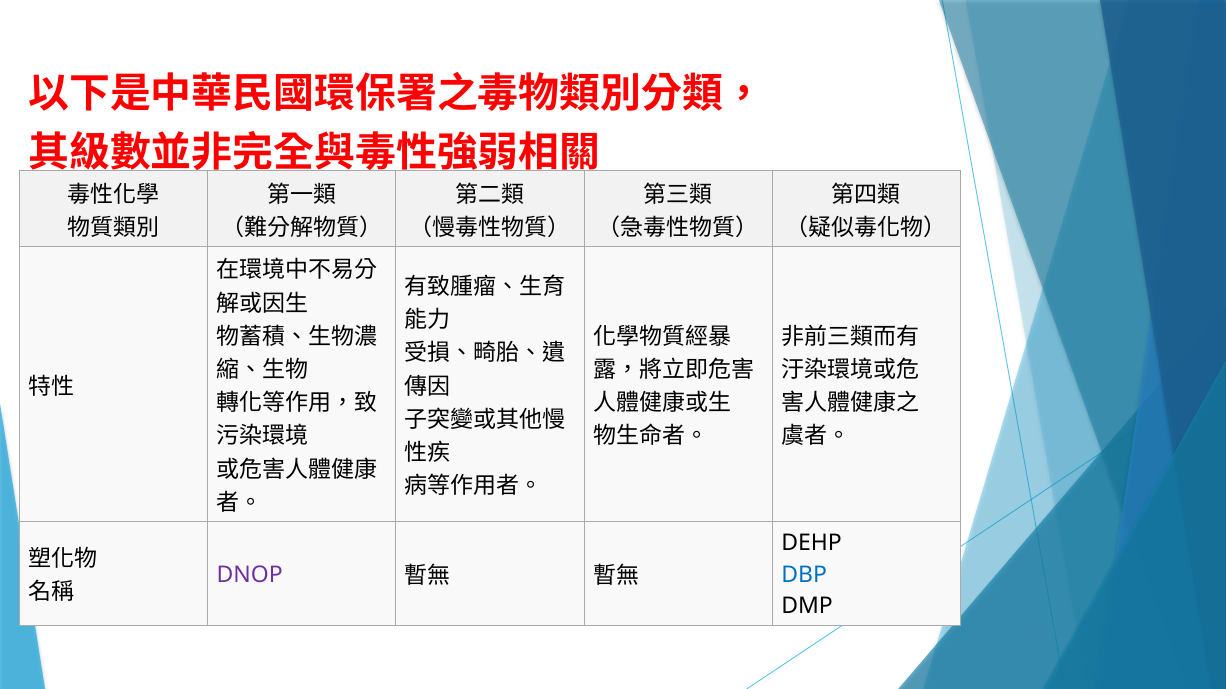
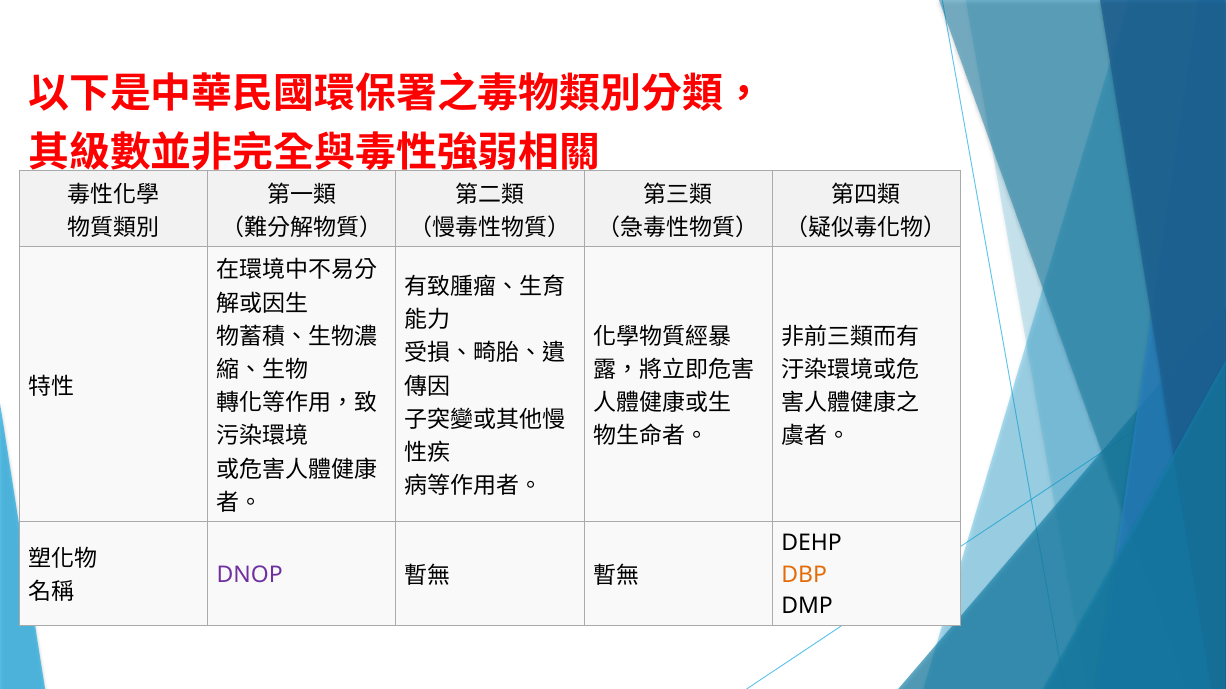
DBP colour: blue -> orange (804, 575)
